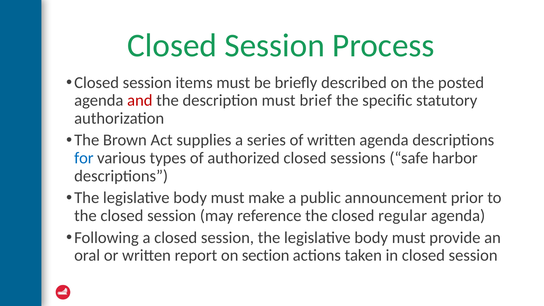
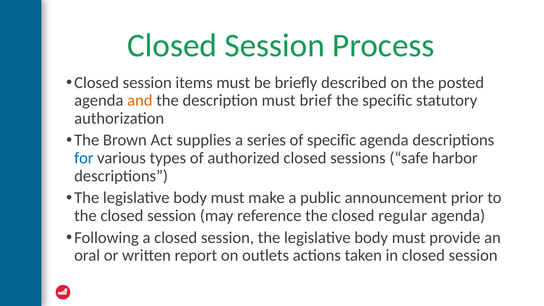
and colour: red -> orange (140, 100)
of written: written -> specific (331, 140)
section: section -> outlets (266, 255)
